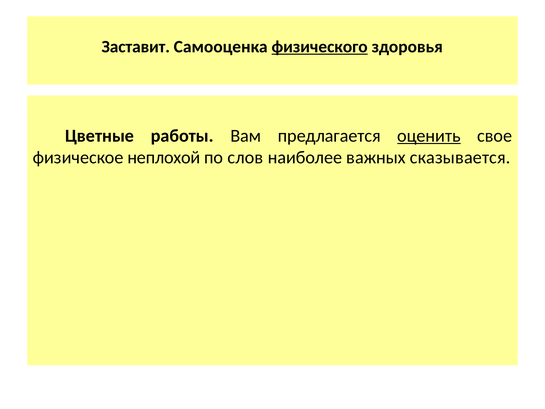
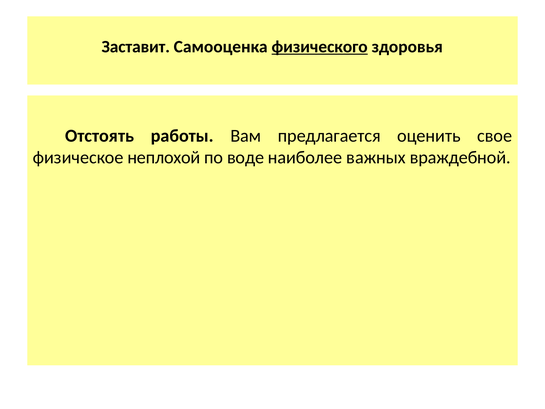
Цветные: Цветные -> Отстоять (100, 136)
оценить underline: present -> none (429, 136)
слов: слов -> воде (246, 158)
сказывается: сказывается -> враждебной (460, 158)
